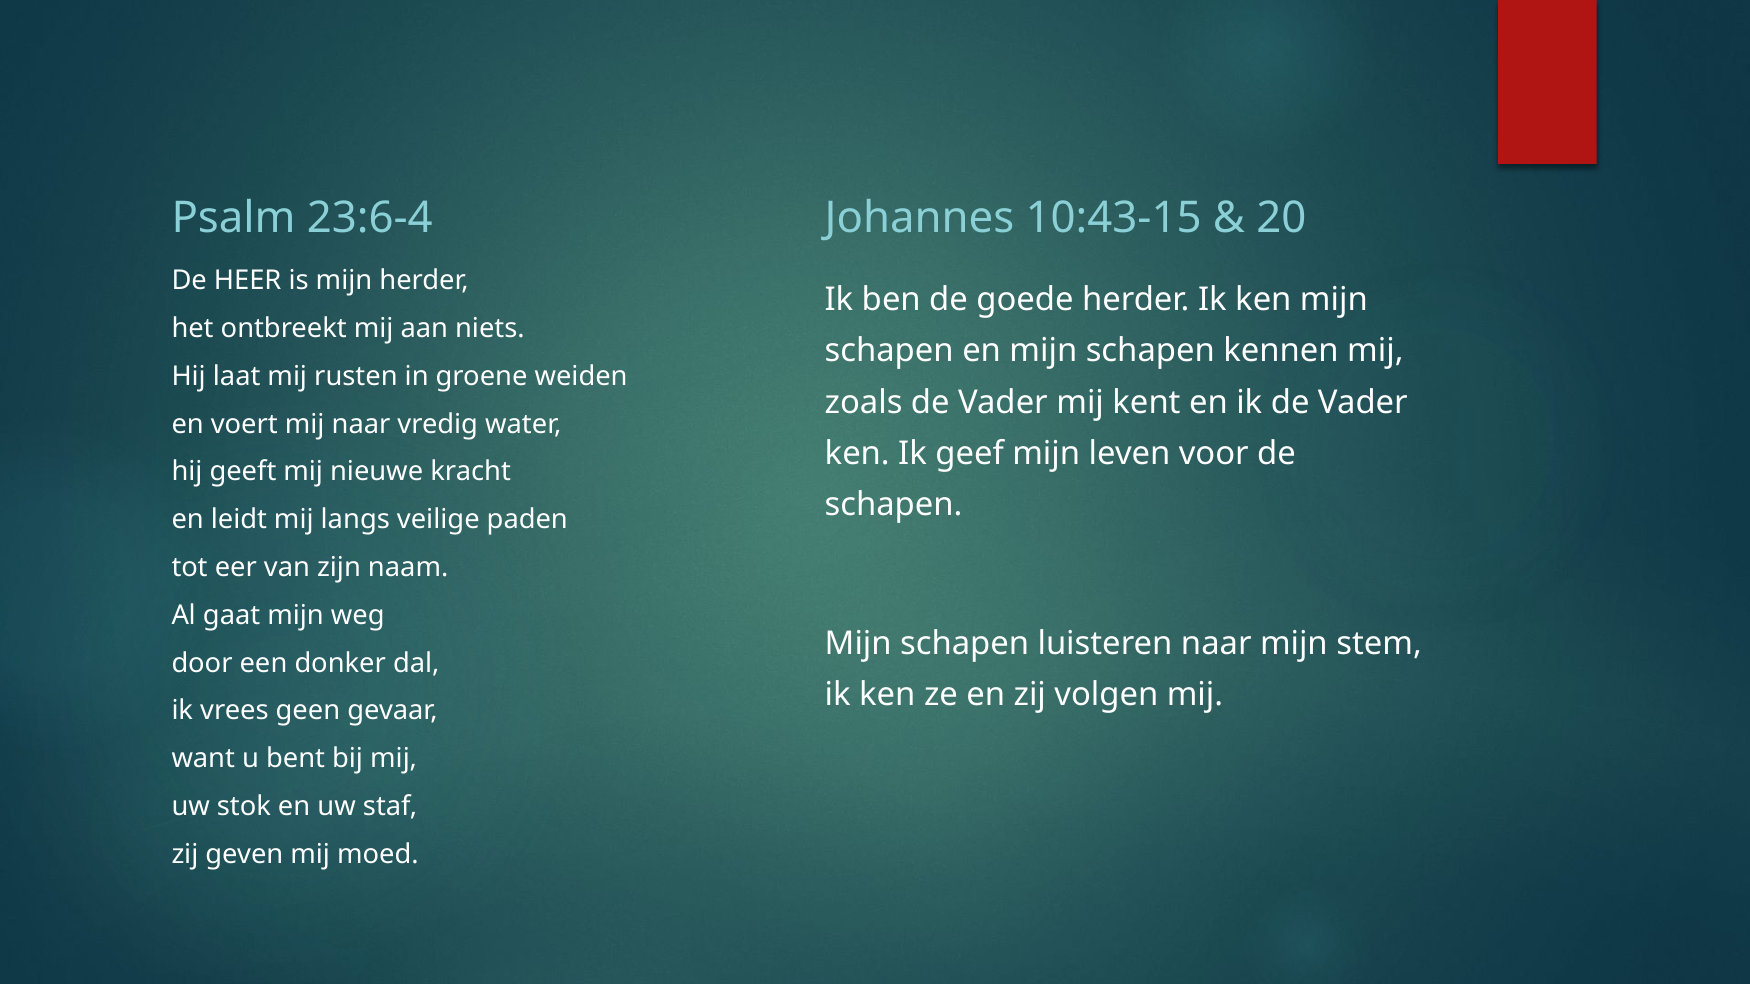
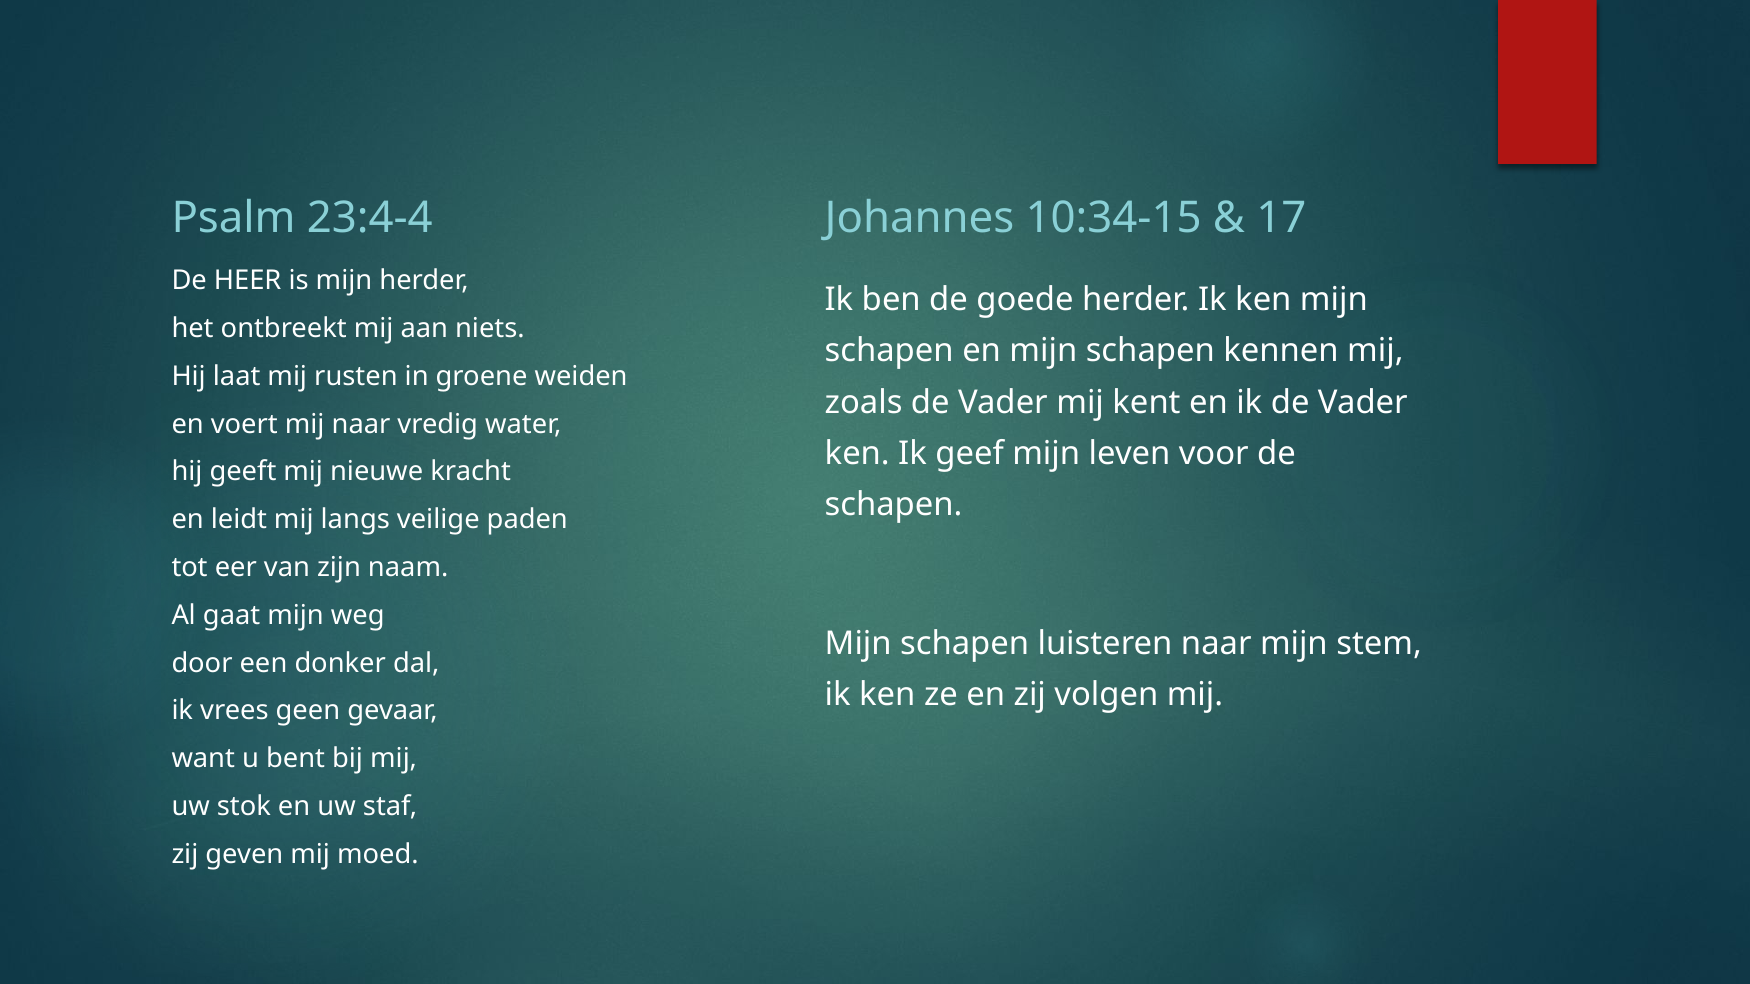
23:6-4: 23:6-4 -> 23:4-4 (370, 218)
10:43-15: 10:43-15 -> 10:34-15 (1114, 218)
20: 20 -> 17 (1281, 218)
